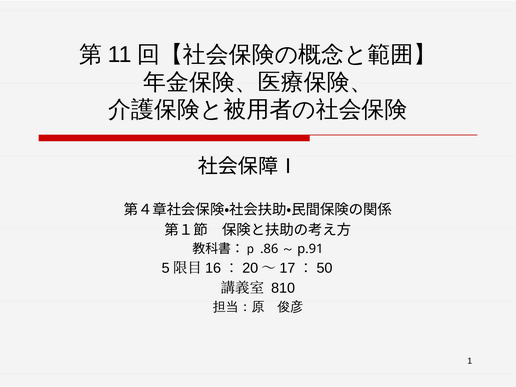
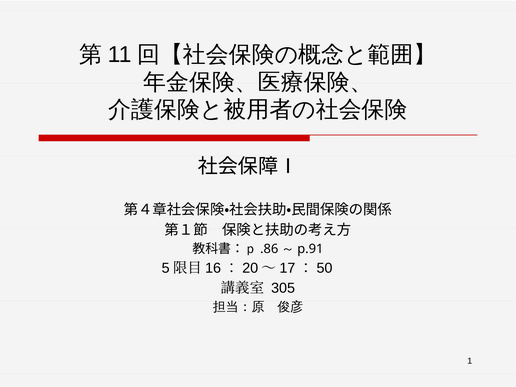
810: 810 -> 305 (283, 288)
